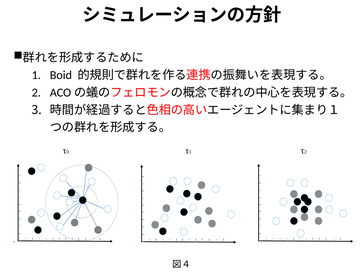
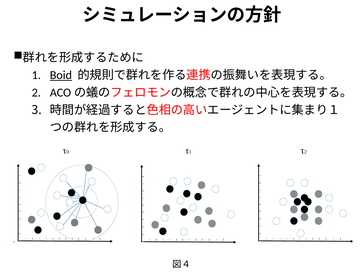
Boid underline: none -> present (61, 75)
